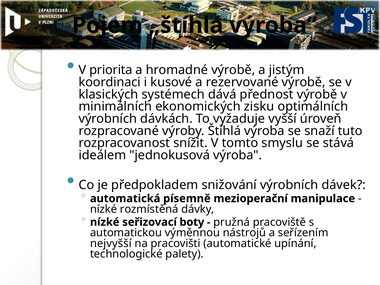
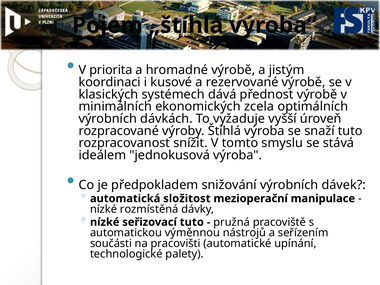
zisku: zisku -> zcela (259, 107)
písemně: písemně -> složitost (187, 199)
seřizovací boty: boty -> tuto (192, 222)
nejvyšší: nejvyšší -> součásti (111, 243)
